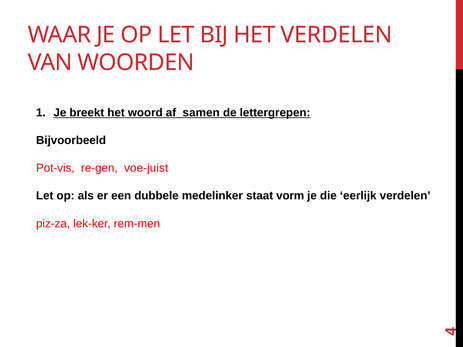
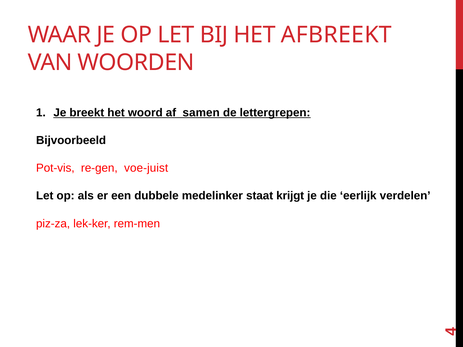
HET VERDELEN: VERDELEN -> AFBREEKT (336, 35)
vorm: vorm -> krijgt (290, 196)
